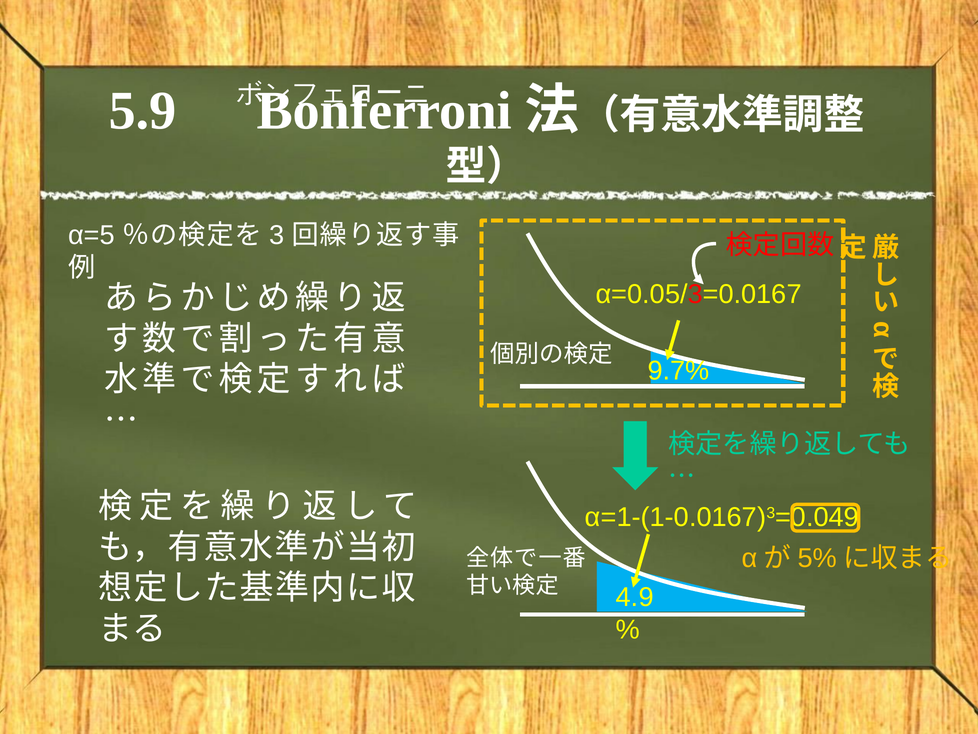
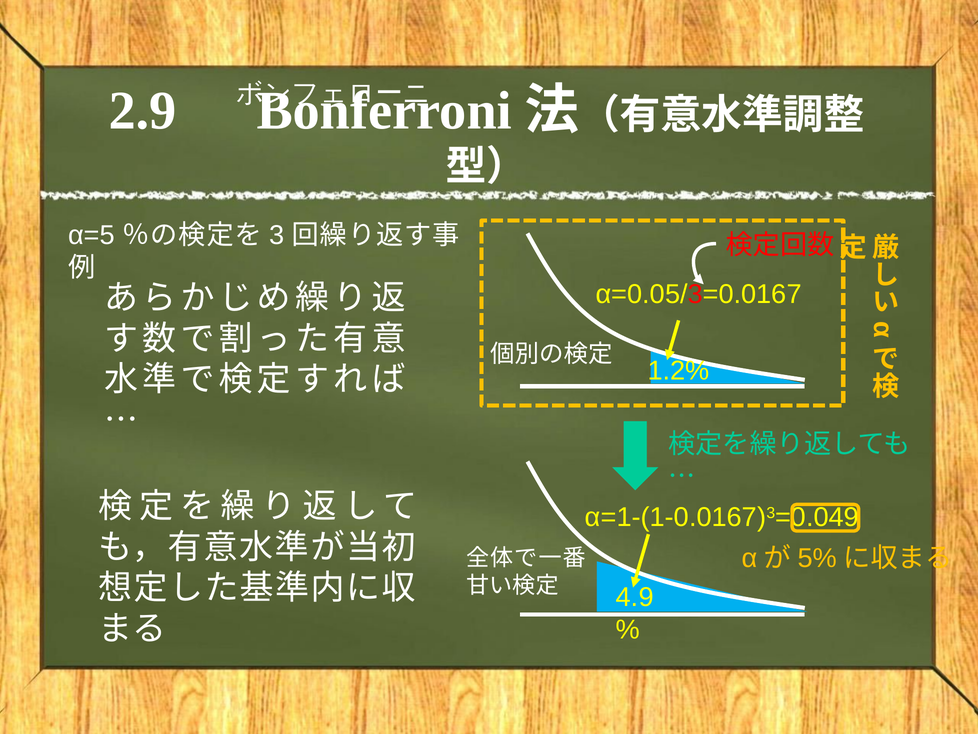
5.9: 5.9 -> 2.9 (142, 111)
9.7%: 9.7% -> 1.2% (679, 370)
